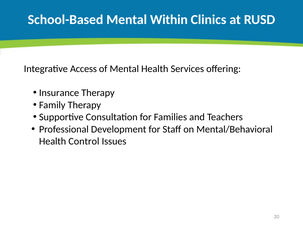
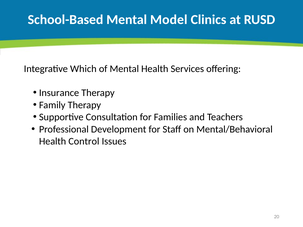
Within: Within -> Model (169, 20)
Access: Access -> Which (83, 69)
